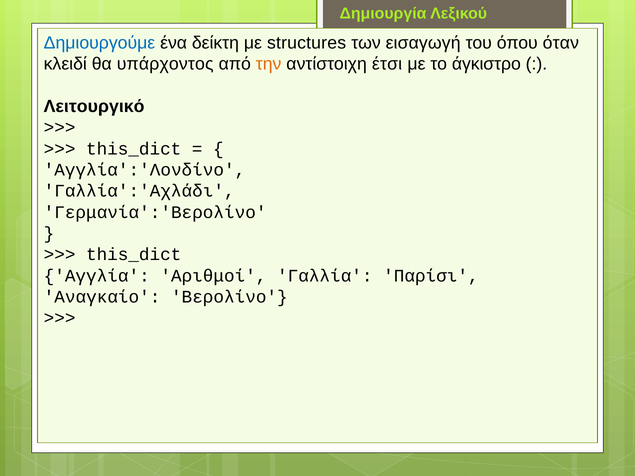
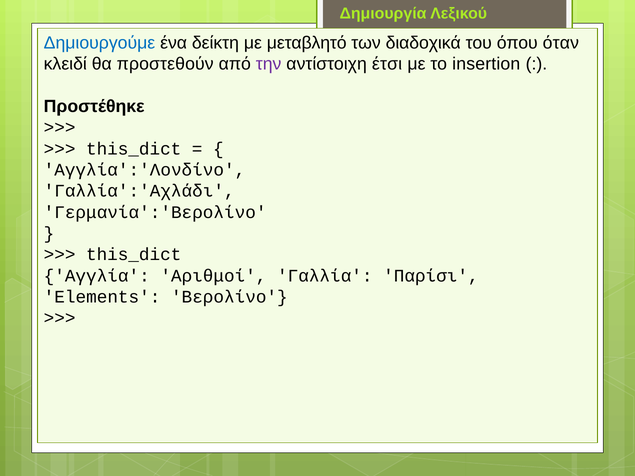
structures: structures -> μεταβλητό (307, 43)
εισαγωγή: εισαγωγή -> διαδοχικά (423, 43)
υπάρχοντος: υπάρχοντος -> προστεθούν (165, 64)
την colour: orange -> purple (269, 64)
άγκιστρο: άγκιστρο -> insertion (486, 64)
Λειτουργικό: Λειτουργικό -> Προστέθηκε (94, 107)
Αναγκαίο: Αναγκαίο -> Elements (102, 297)
